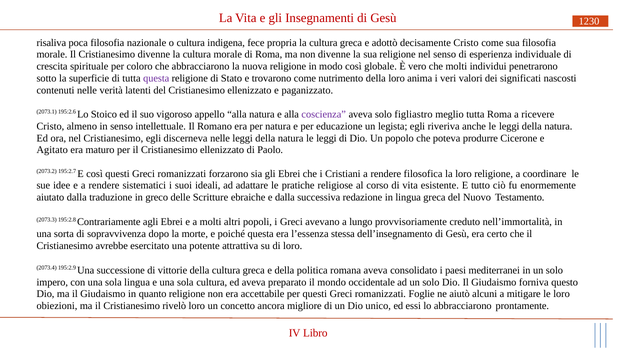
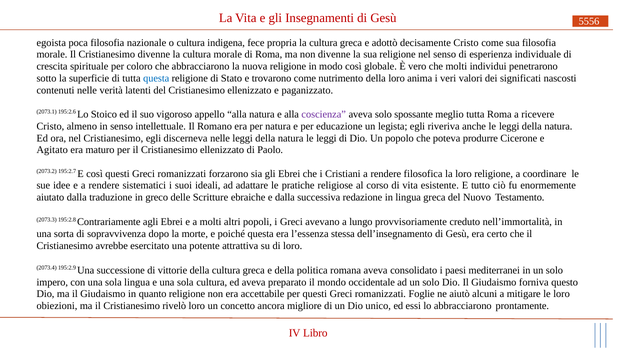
1230: 1230 -> 5556 (589, 21)
risaliva: risaliva -> egoista (51, 43)
questa colour: purple -> blue (156, 78)
figliastro: figliastro -> spossante (414, 114)
